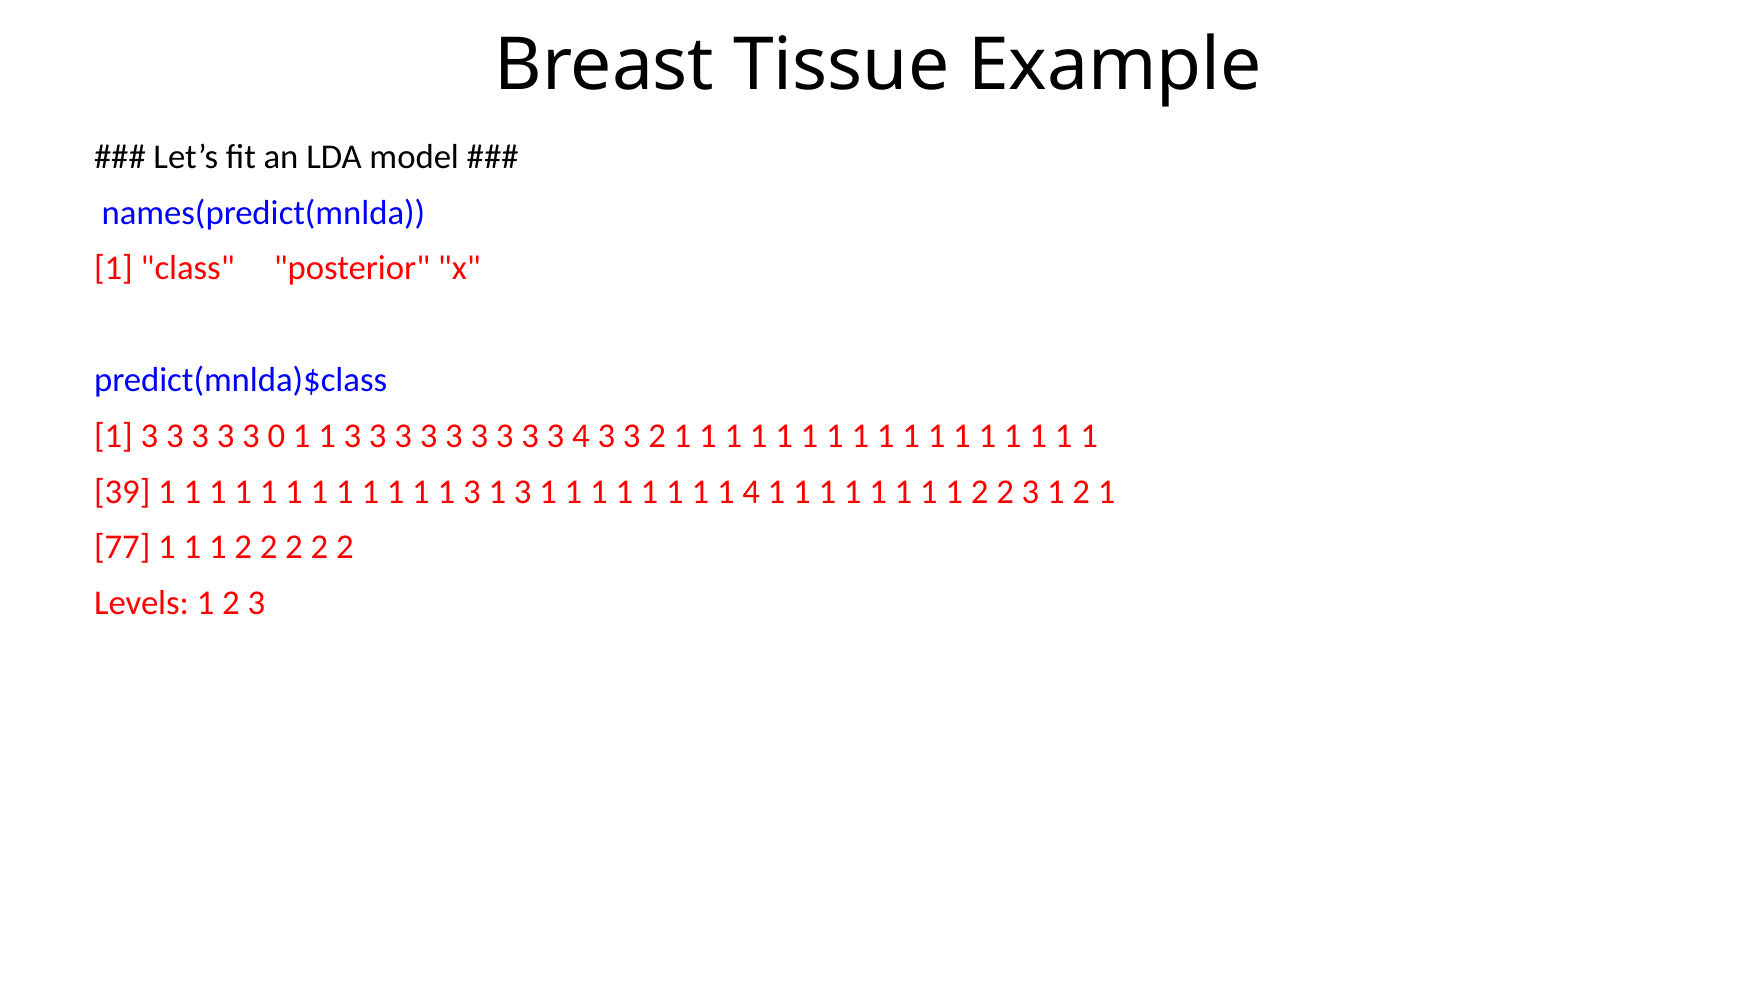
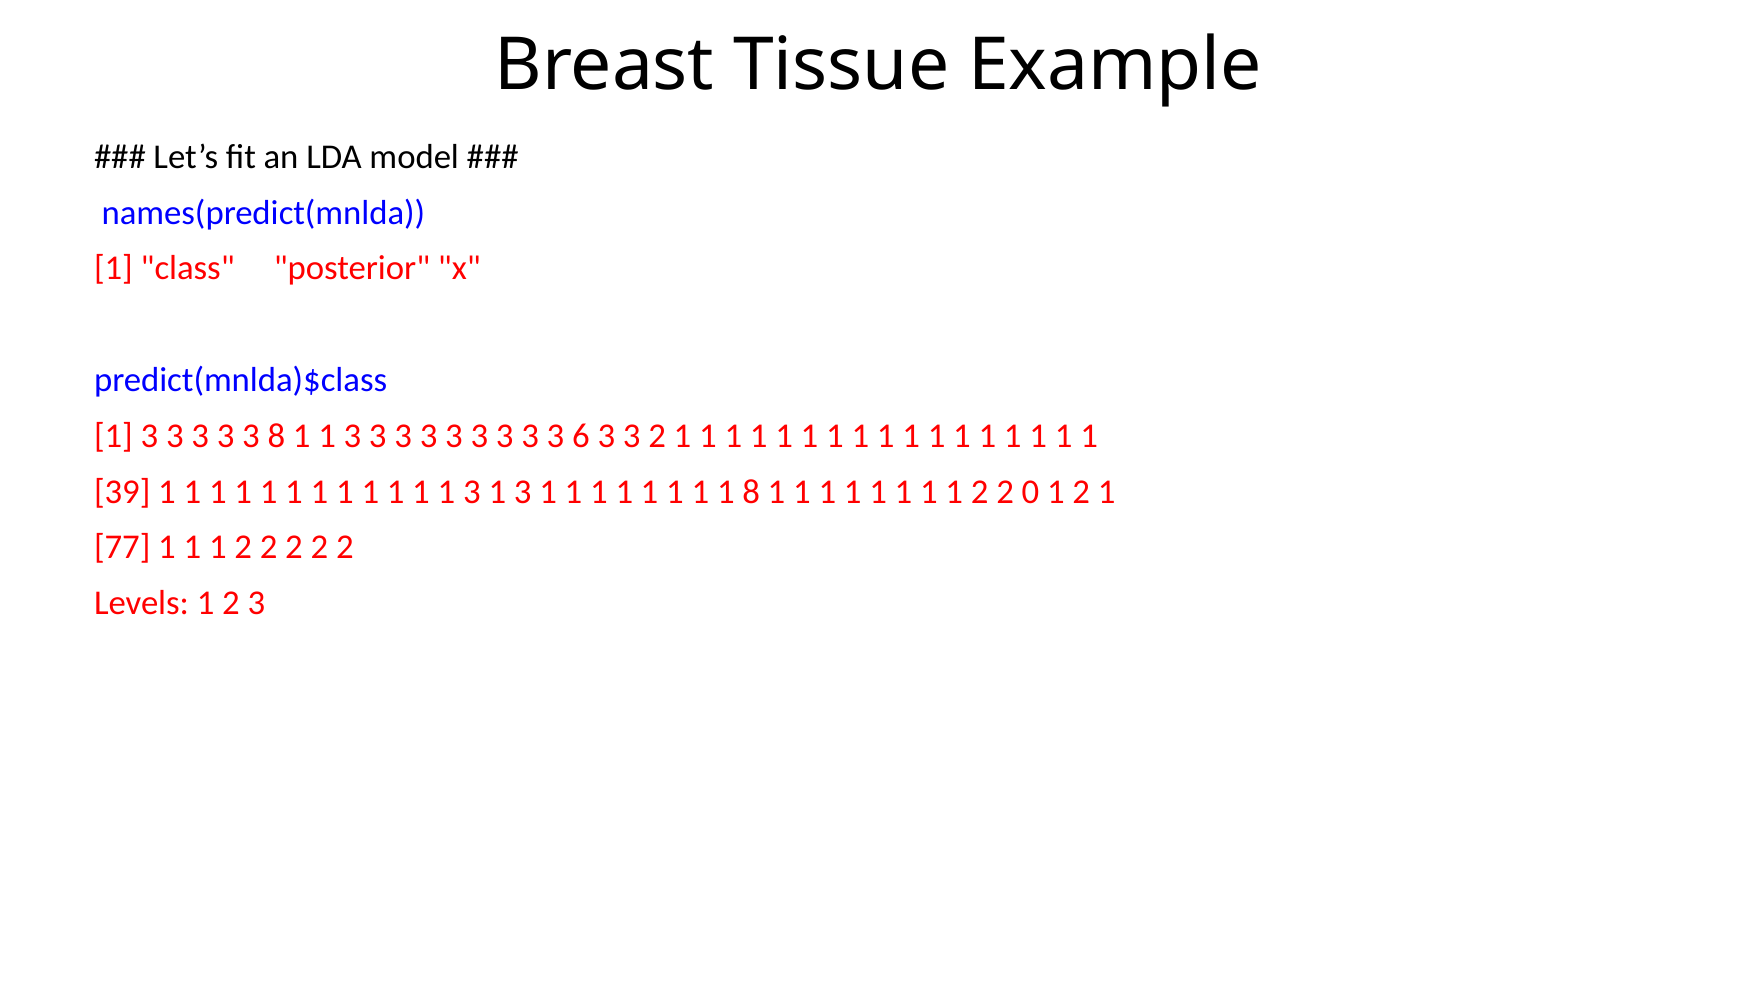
3 0: 0 -> 8 (276, 436)
3 4: 4 -> 6 (581, 436)
1 4: 4 -> 8 (751, 492)
2 2 3: 3 -> 0 (1030, 492)
